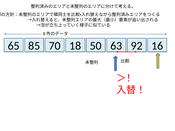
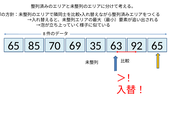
18: 18 -> 69 (75, 46)
50: 50 -> 35 (96, 46)
63 16: 16 -> 65 (157, 46)
